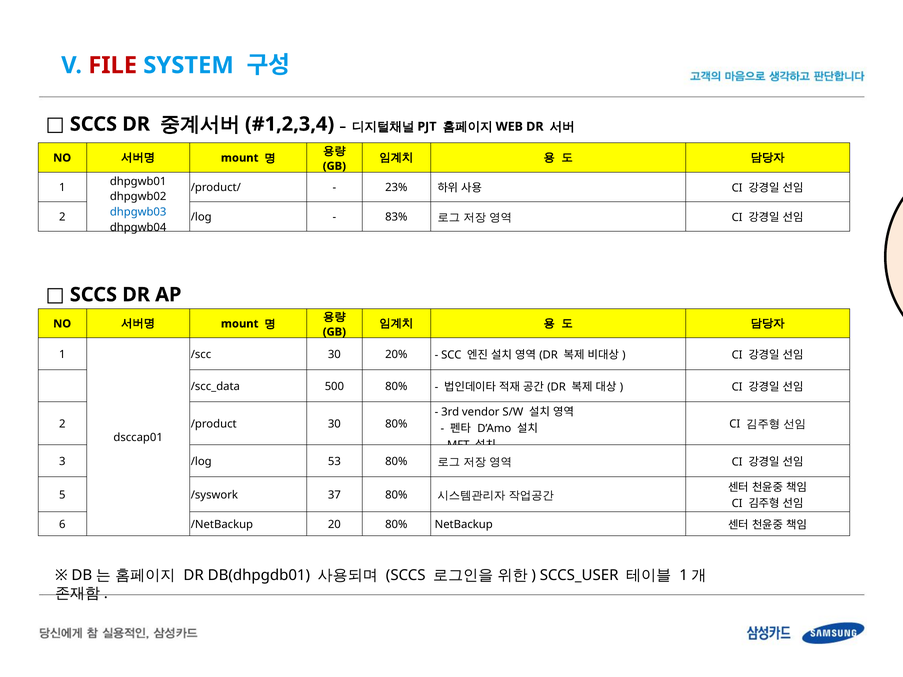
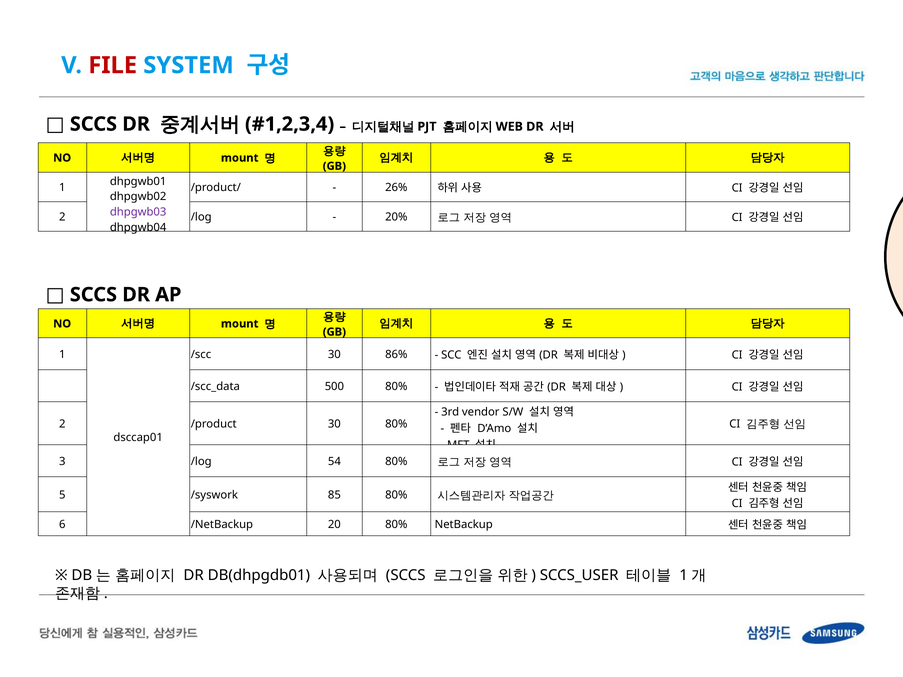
23%: 23% -> 26% (396, 187)
dhpgwb03 colour: blue -> purple (138, 212)
83%: 83% -> 20% (396, 217)
20%: 20% -> 86% (396, 355)
53: 53 -> 54 (334, 462)
37: 37 -> 85 (334, 495)
